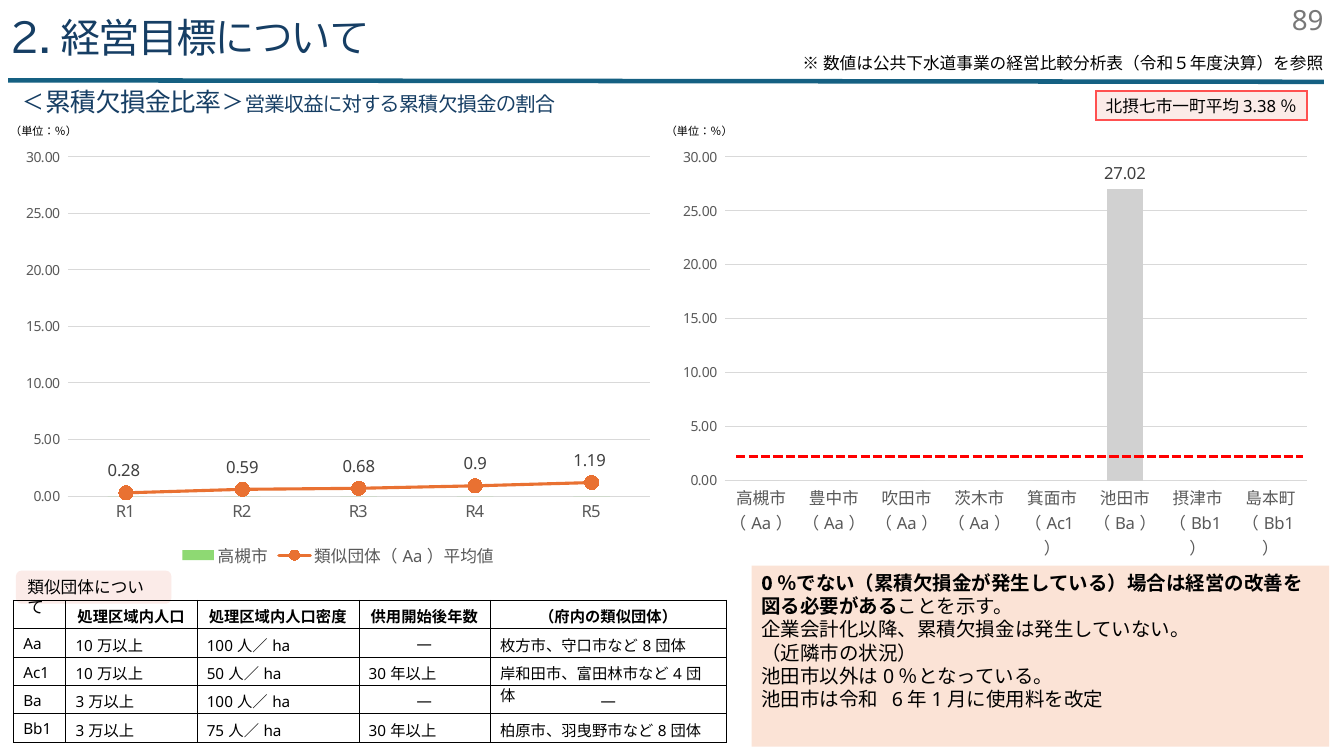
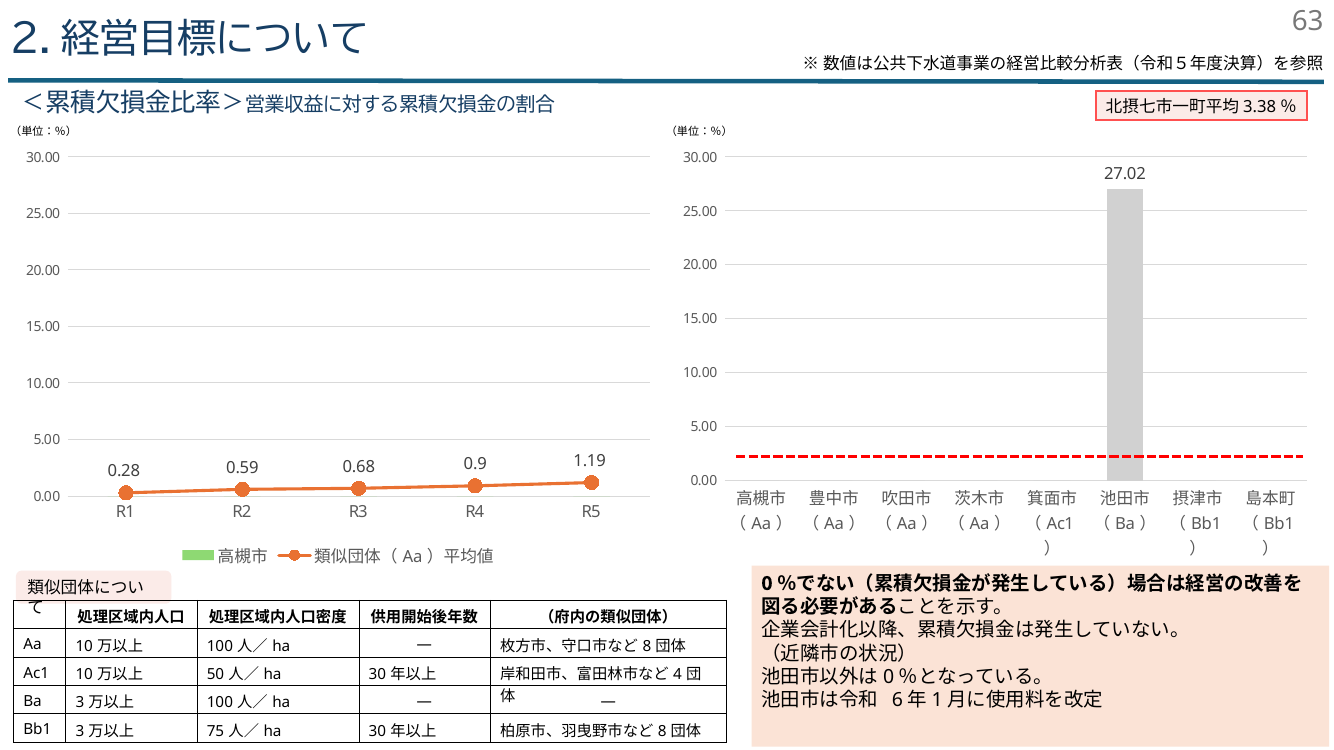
89: 89 -> 63 (1308, 21)
